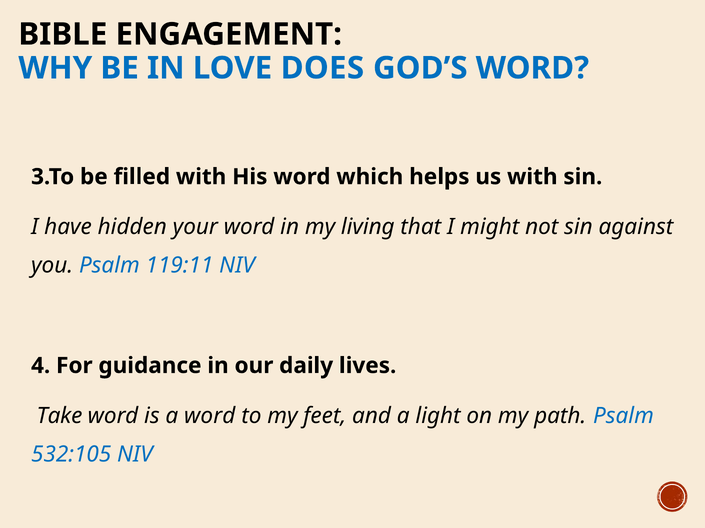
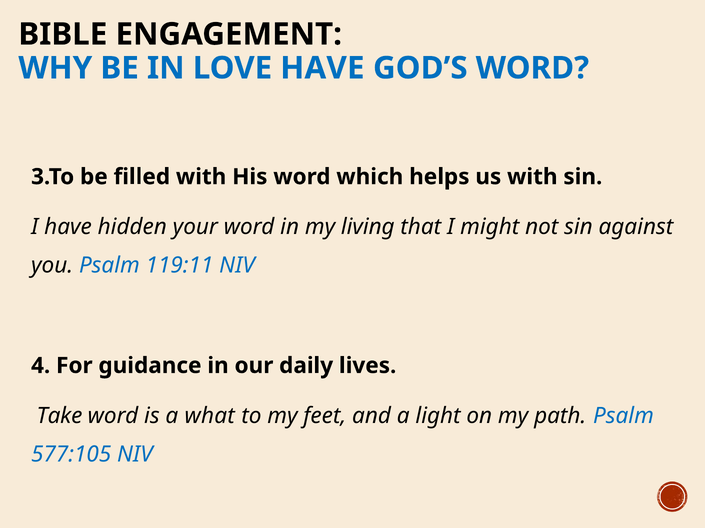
LOVE DOES: DOES -> HAVE (322, 68)
a word: word -> what (210, 416)
532:105: 532:105 -> 577:105 (71, 455)
